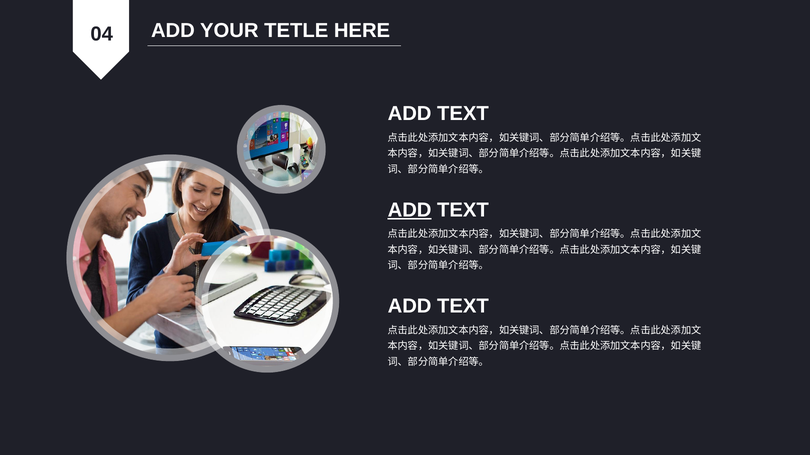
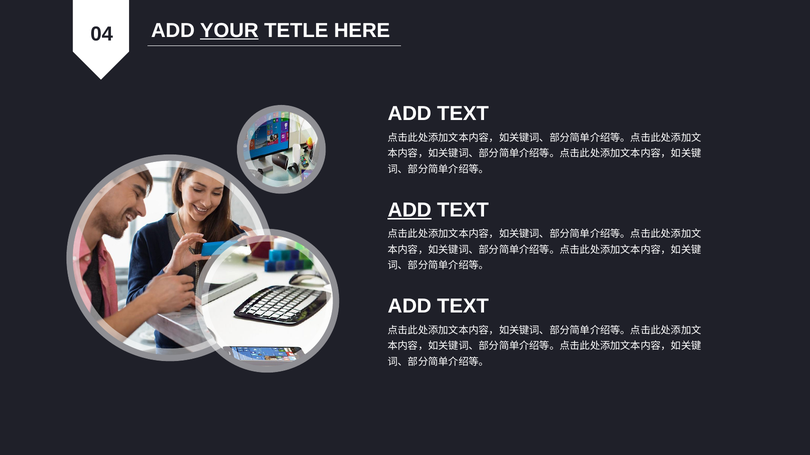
YOUR underline: none -> present (229, 30)
